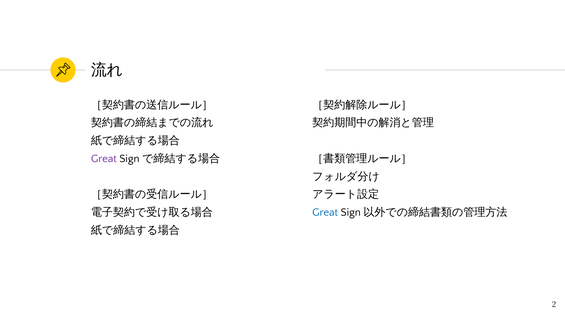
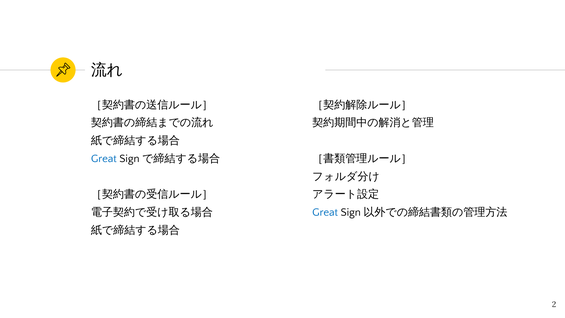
Great colour: purple -> blue (104, 158)
